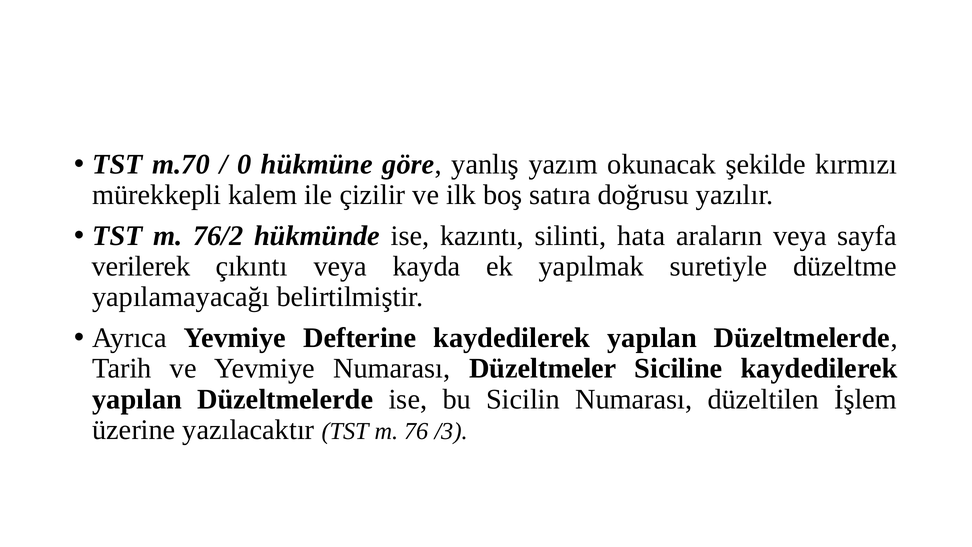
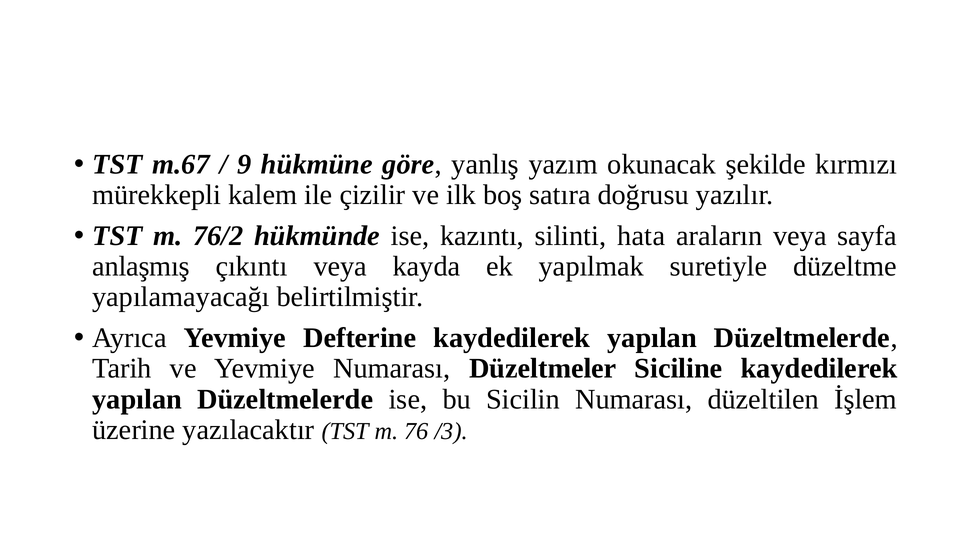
m.70: m.70 -> m.67 (181, 164)
0: 0 -> 9 (244, 164)
verilerek: verilerek -> anlaşmış (141, 266)
